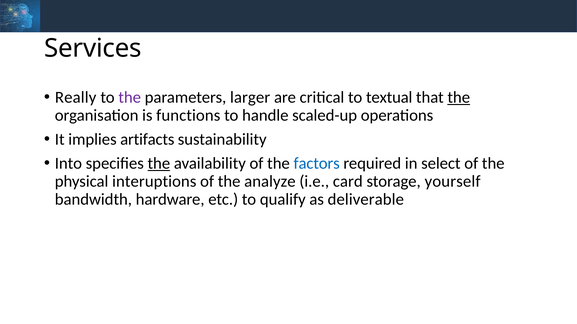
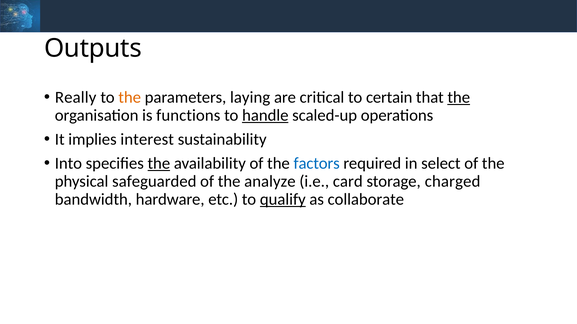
Services: Services -> Outputs (93, 48)
the colour: purple -> orange (130, 97)
larger: larger -> laying (250, 97)
textual: textual -> certain (389, 97)
handle underline: none -> present (265, 115)
artifacts: artifacts -> interest (147, 140)
interuptions: interuptions -> safeguarded (154, 182)
yourself: yourself -> charged (453, 182)
qualify underline: none -> present (283, 200)
deliverable: deliverable -> collaborate (366, 200)
